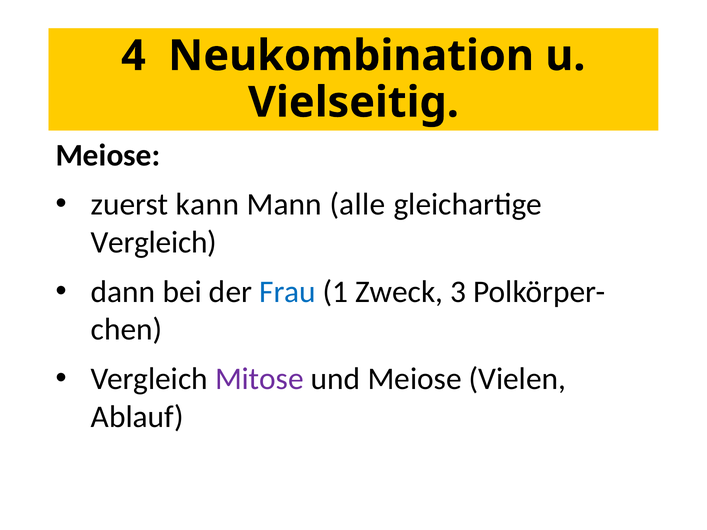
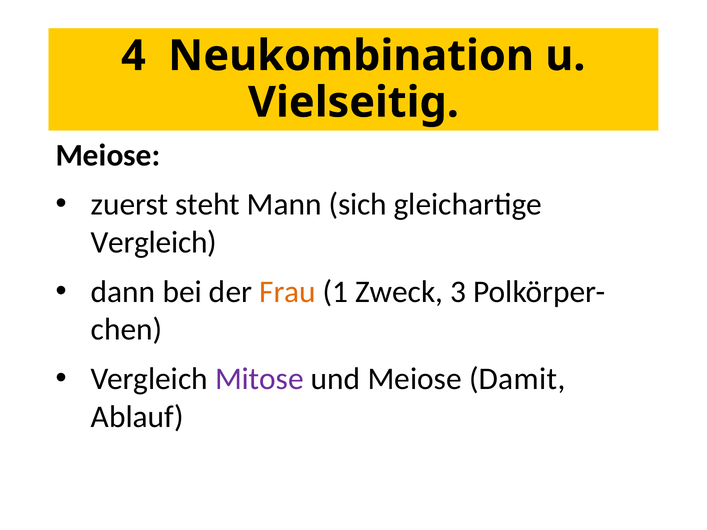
kann: kann -> steht (208, 205)
alle: alle -> sich (358, 205)
Frau colour: blue -> orange (287, 292)
Vielen: Vielen -> Damit (517, 379)
